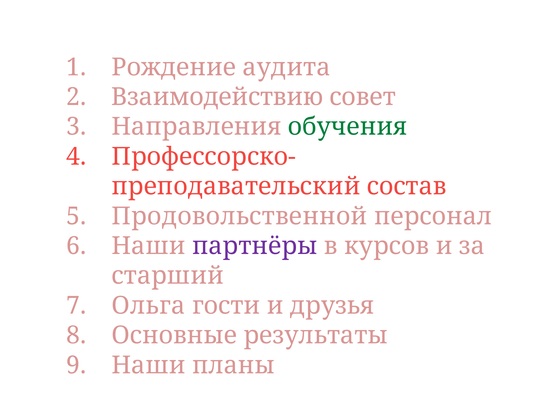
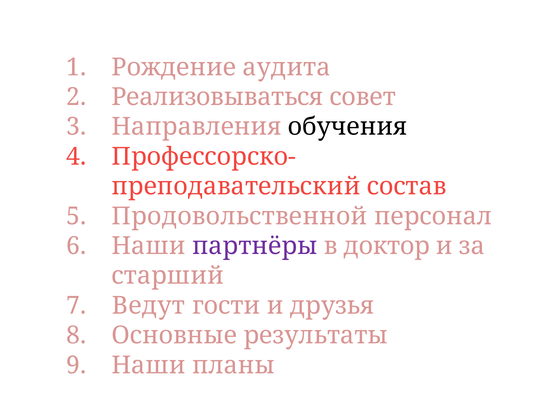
Взаимодействию: Взаимодействию -> Реализовываться (217, 97)
обучения colour: green -> black (348, 127)
курсов: курсов -> доктор (387, 246)
Ольга: Ольга -> Ведут (148, 305)
